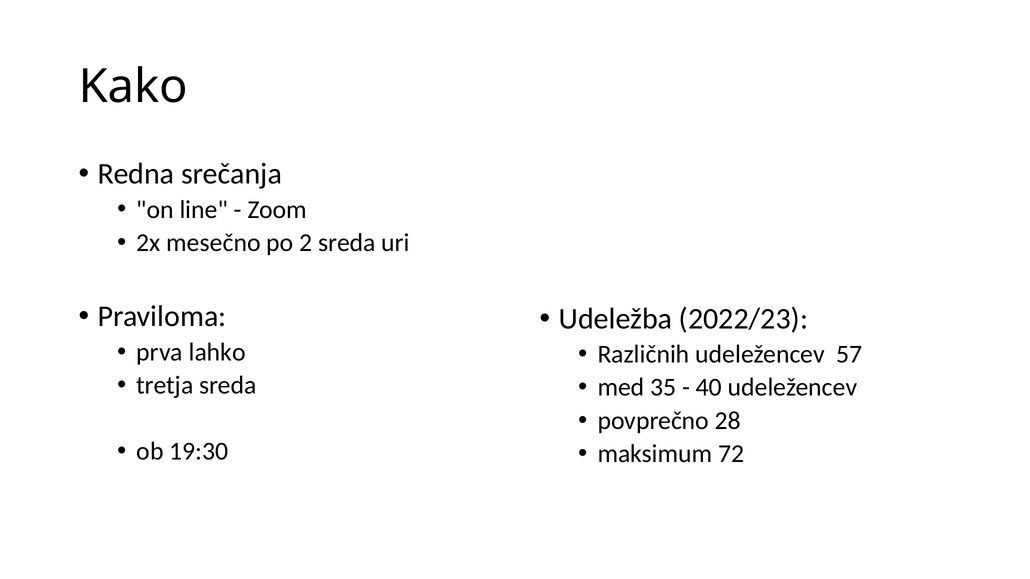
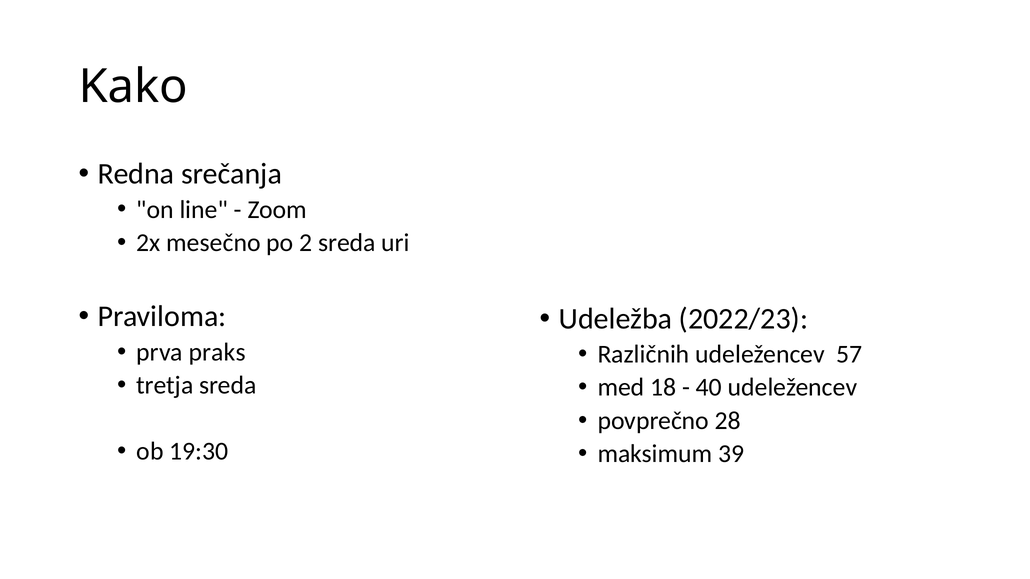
lahko: lahko -> praks (217, 352)
35: 35 -> 18 (663, 388)
72: 72 -> 39 (731, 454)
